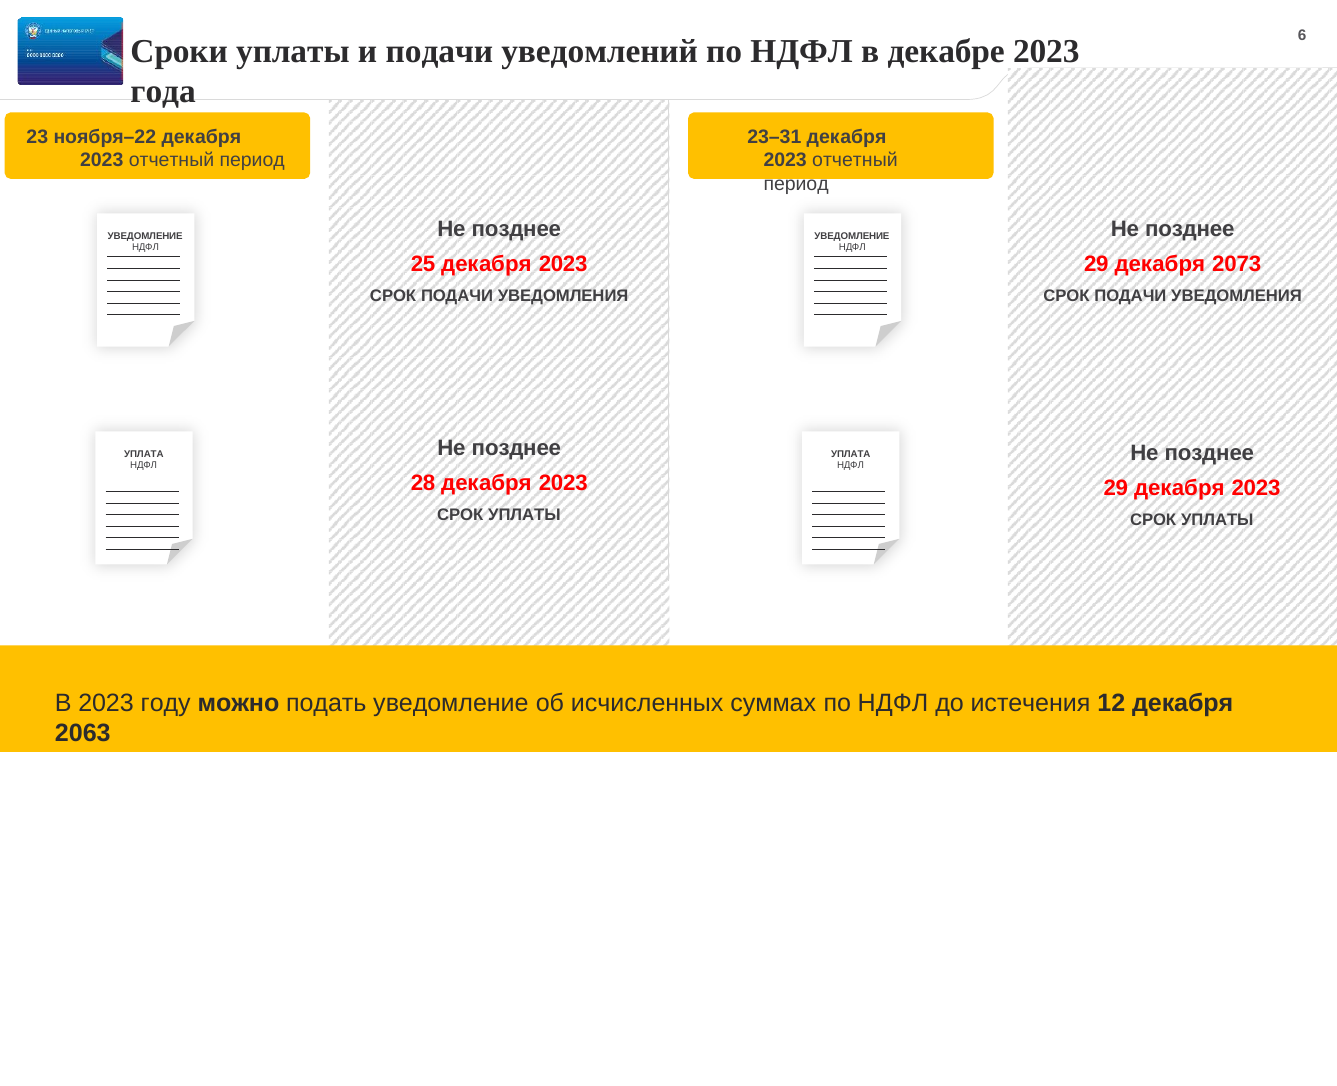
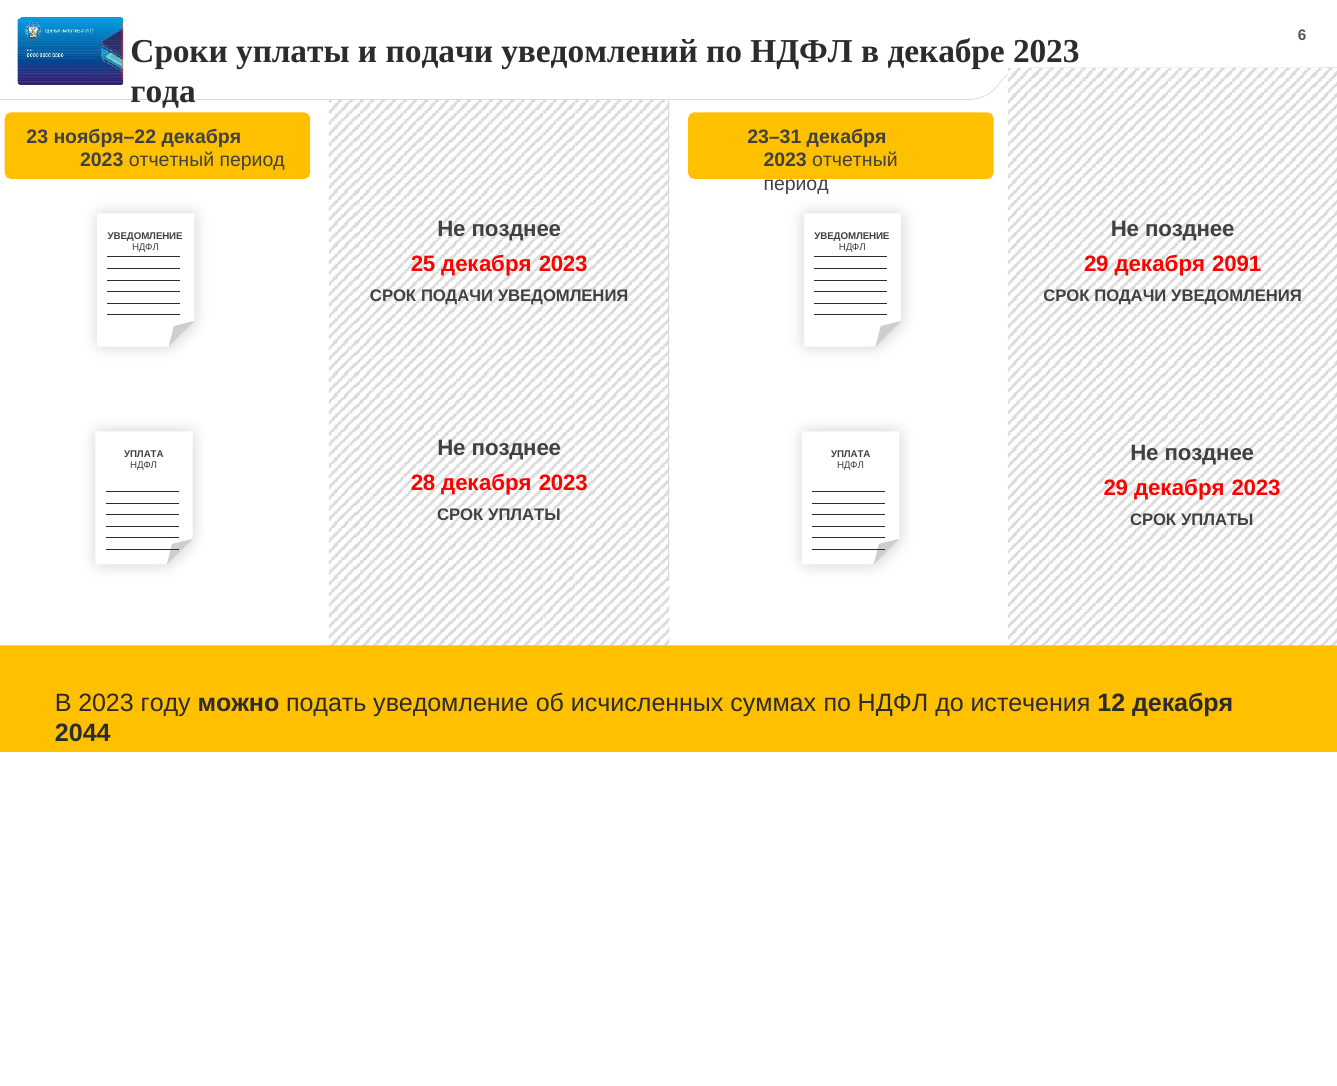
2073: 2073 -> 2091 (1237, 265)
2063: 2063 -> 2044 (83, 734)
